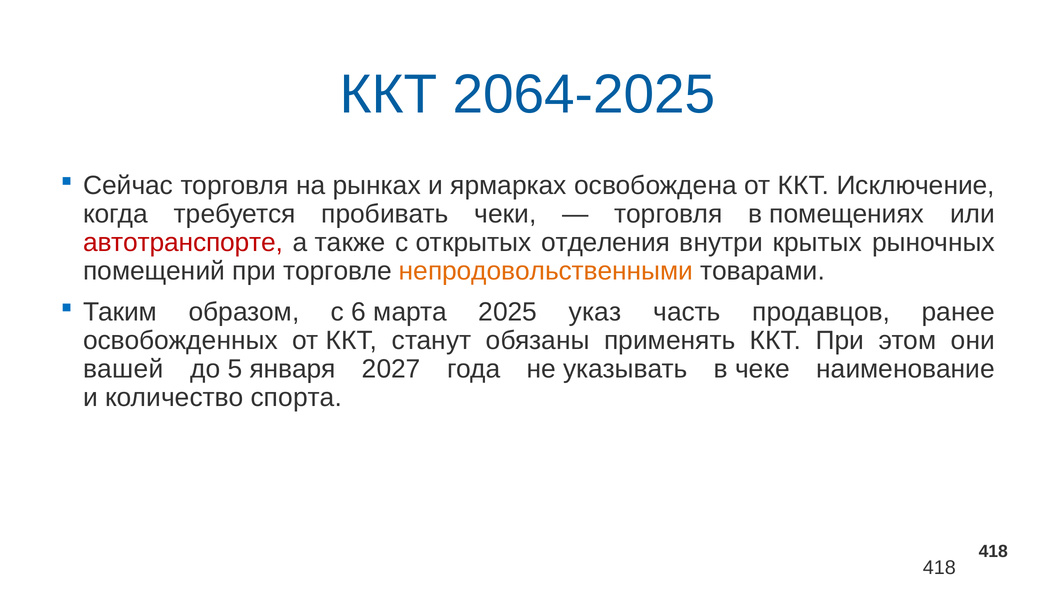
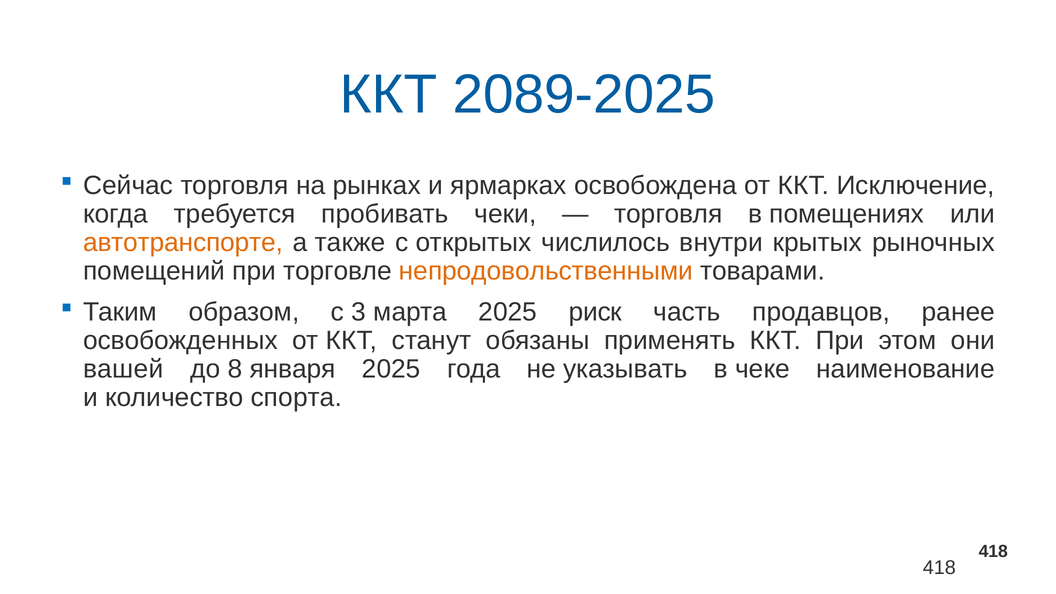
2064-2025: 2064-2025 -> 2089-2025 (584, 94)
автотранспорте colour: red -> orange (183, 243)
отделения: отделения -> числилось (606, 243)
6: 6 -> 3 (359, 312)
указ: указ -> риск (595, 312)
5: 5 -> 8 (235, 369)
января 2027: 2027 -> 2025 (391, 369)
